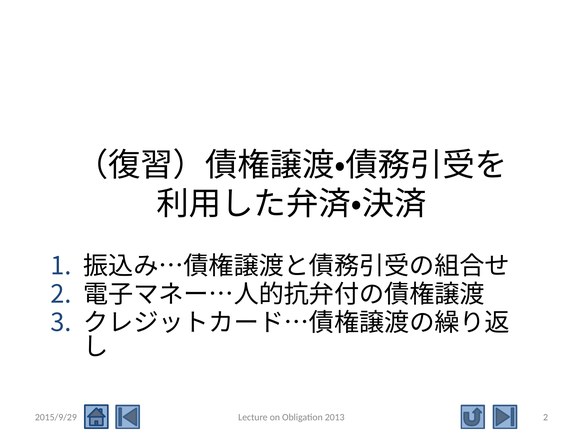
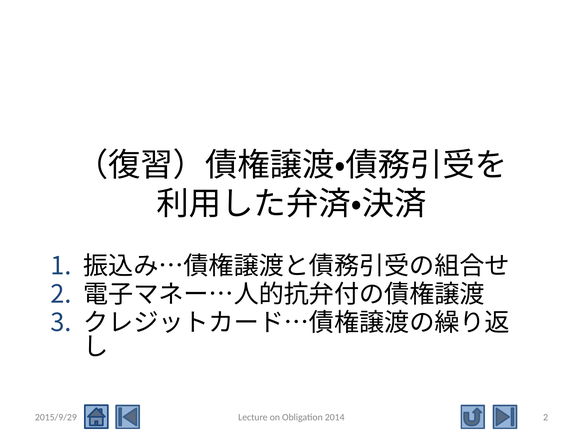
2013: 2013 -> 2014 (335, 418)
